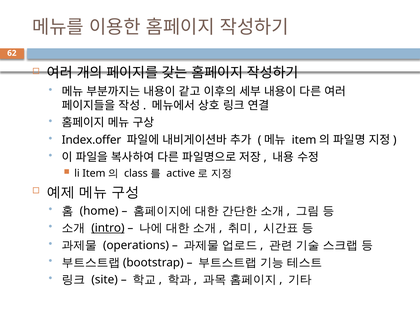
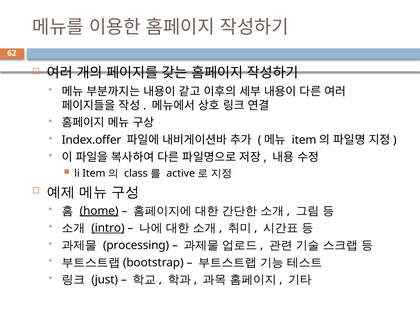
home underline: none -> present (99, 211)
operations: operations -> processing (136, 245)
site: site -> just (105, 280)
